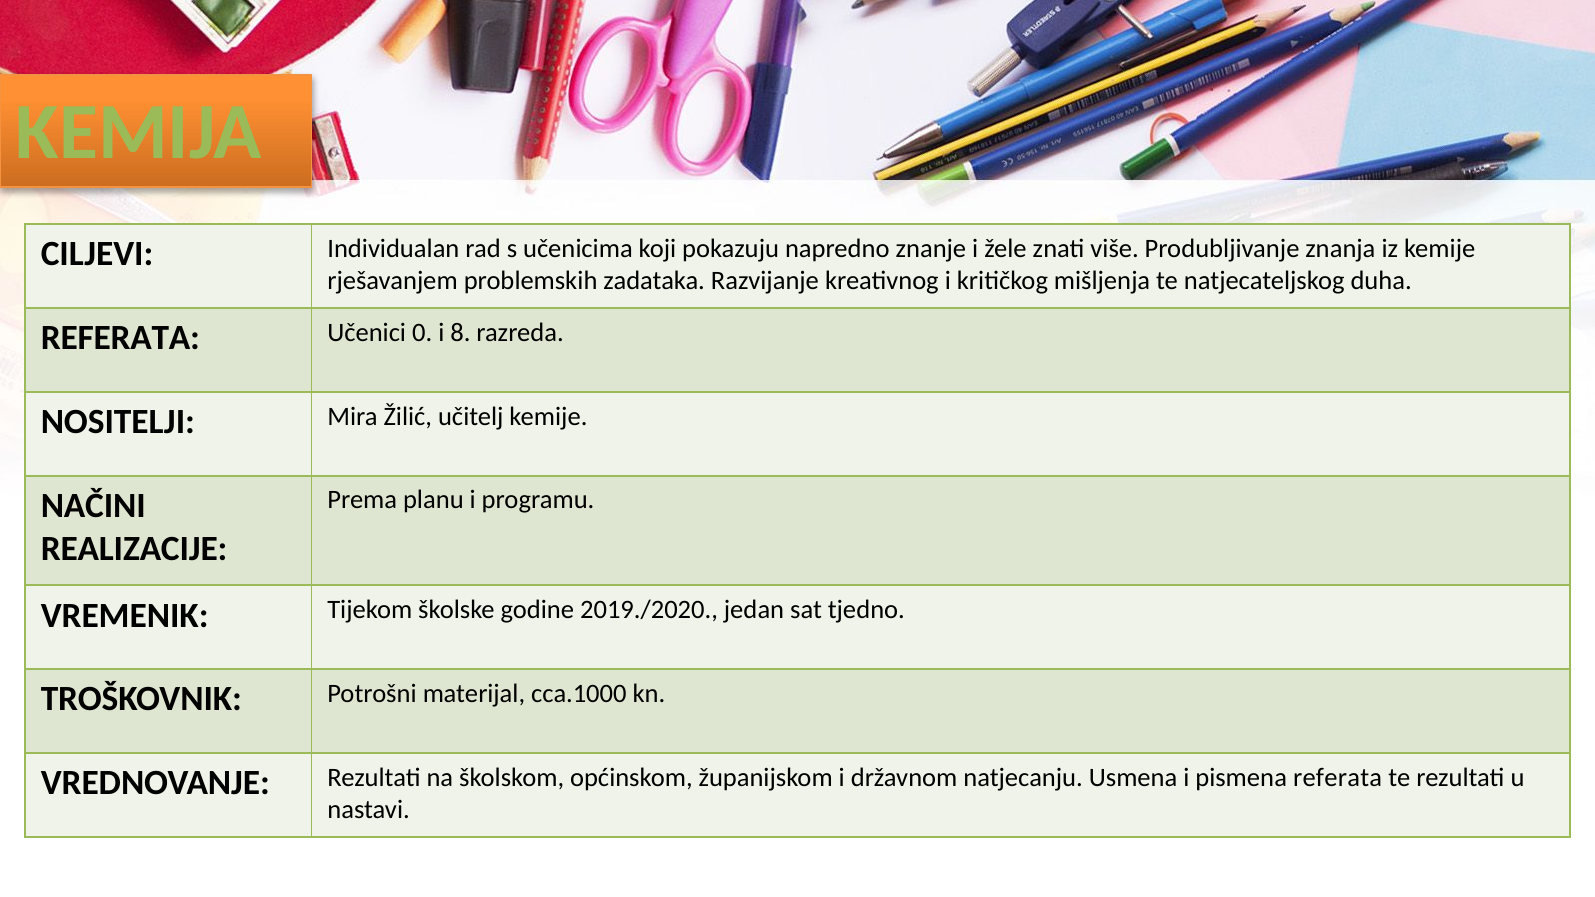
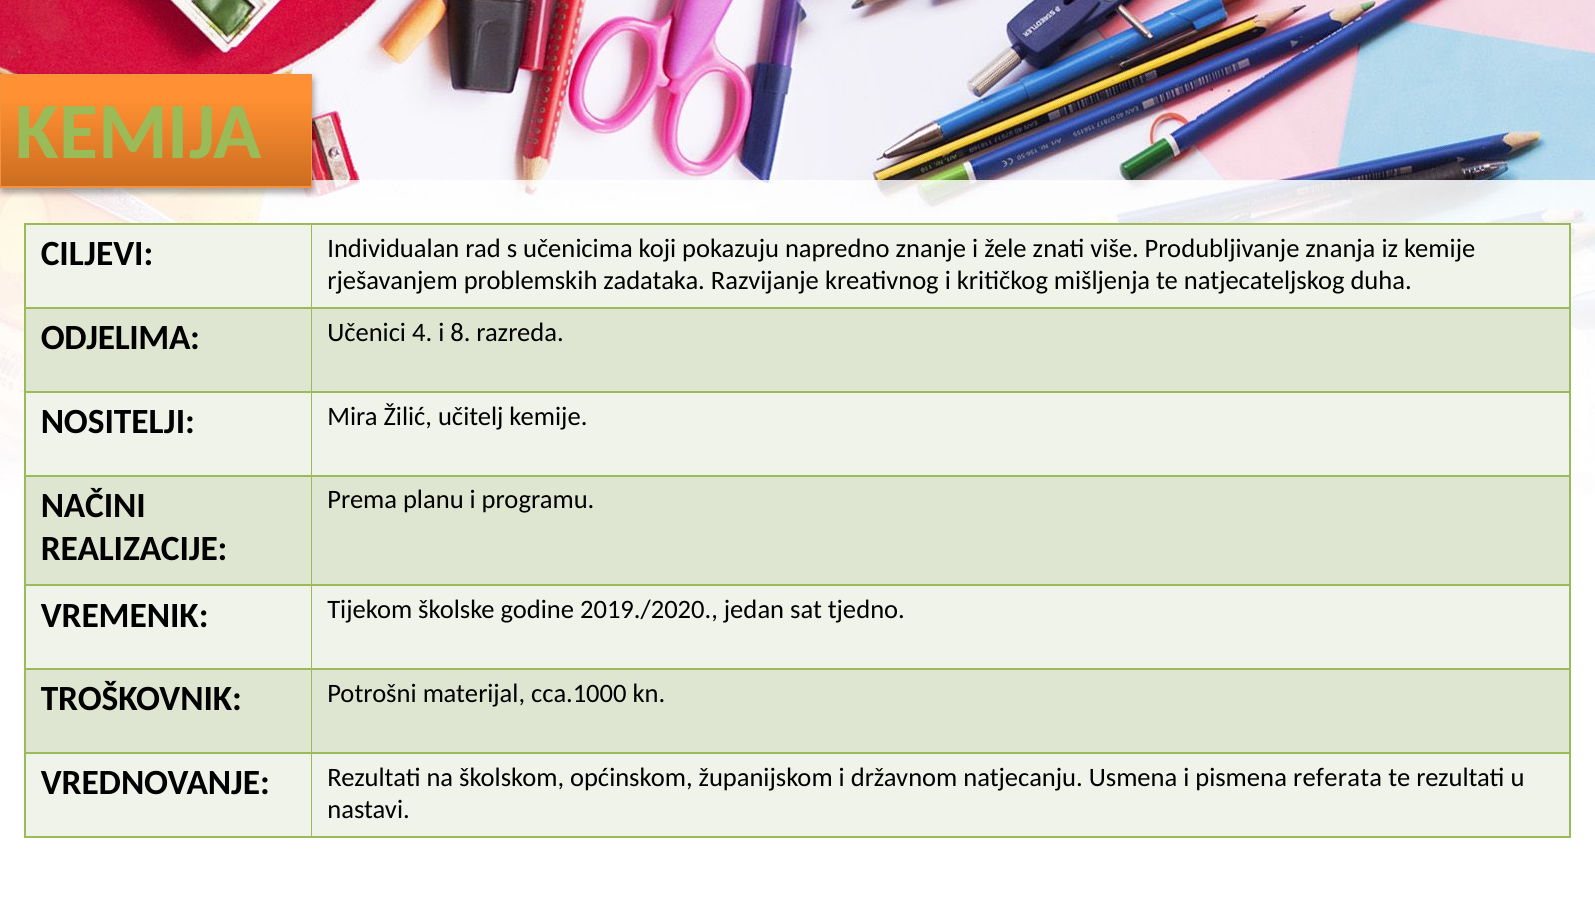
REFERATA: REFERATA -> ODJELIMA (120, 338)
0: 0 -> 4 (422, 333)
